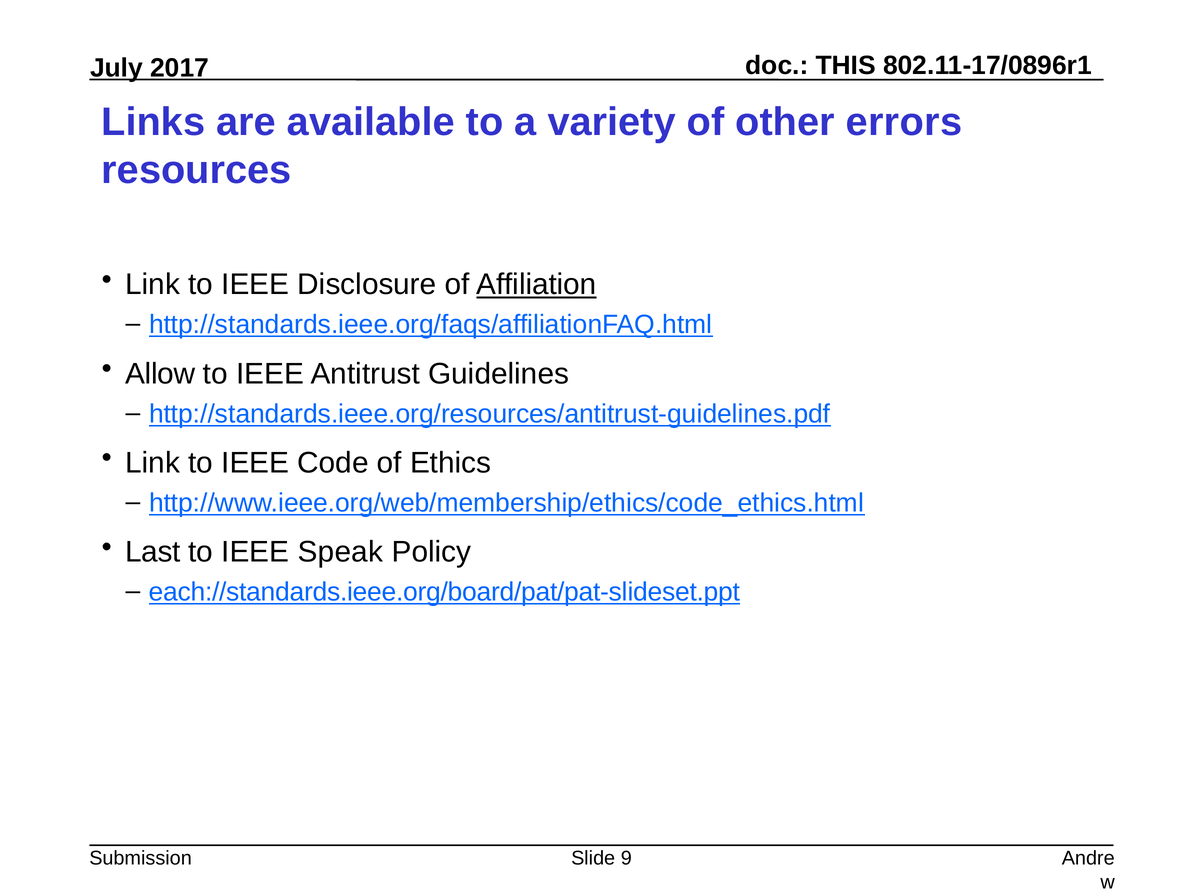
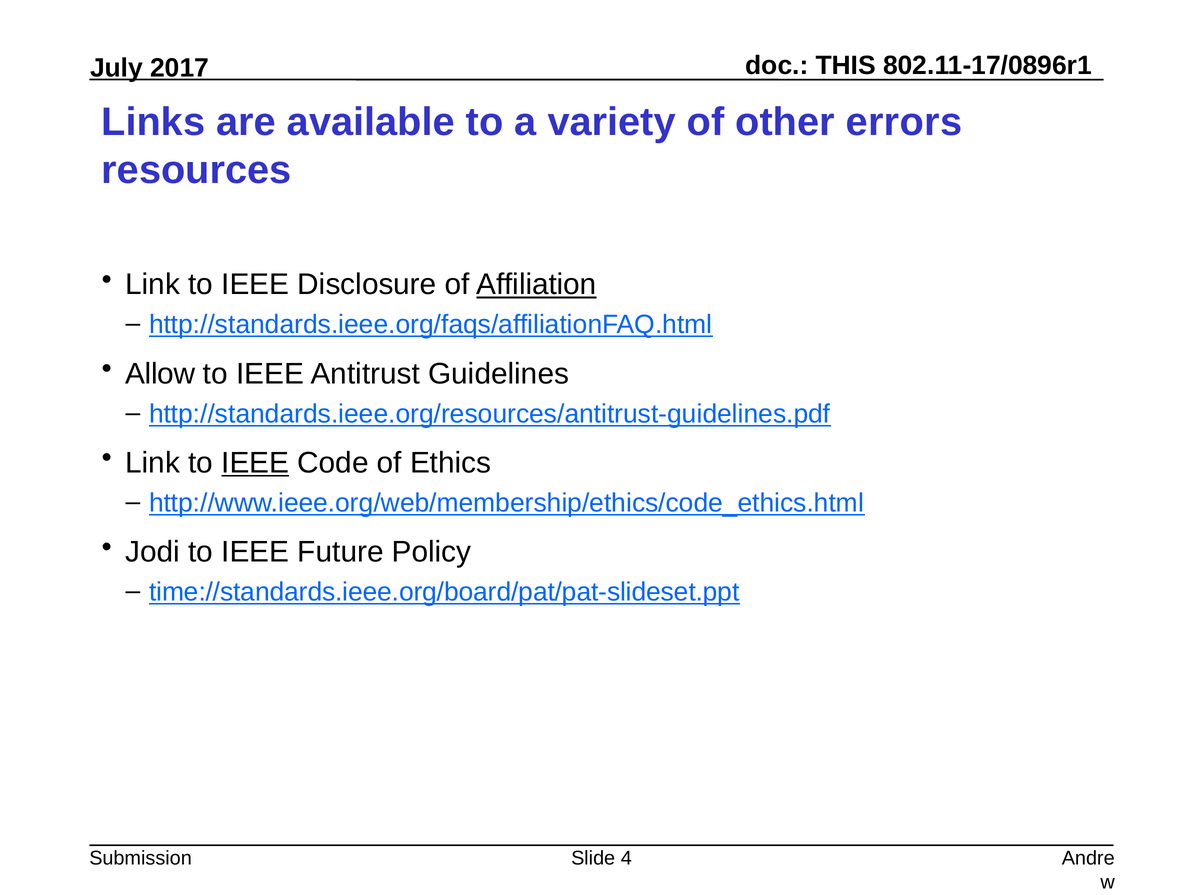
IEEE underline: none -> present (255, 463)
Last: Last -> Jodi (153, 552)
Speak: Speak -> Future (341, 552)
each://standards.ieee.org/board/pat/pat-slideset.ppt: each://standards.ieee.org/board/pat/pat-slideset.ppt -> time://standards.ieee.org/board/pat/pat-slideset.ppt (444, 592)
9: 9 -> 4 (626, 858)
